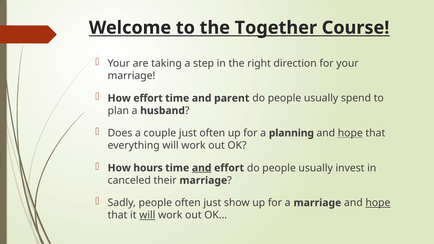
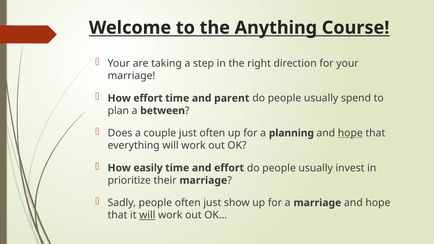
Together: Together -> Anything (276, 28)
husband: husband -> between (163, 111)
hours: hours -> easily (148, 168)
and underline: present -> none (202, 168)
canceled: canceled -> prioritize (129, 180)
hope underline: present -> none (378, 203)
